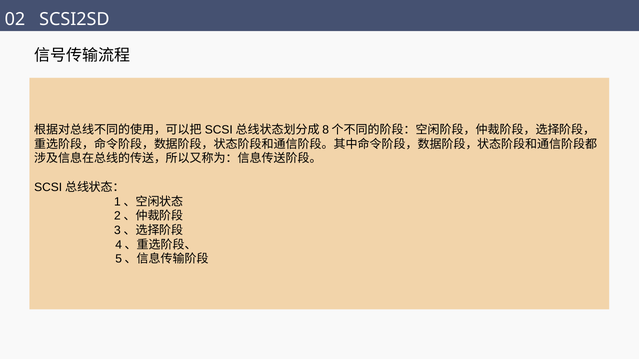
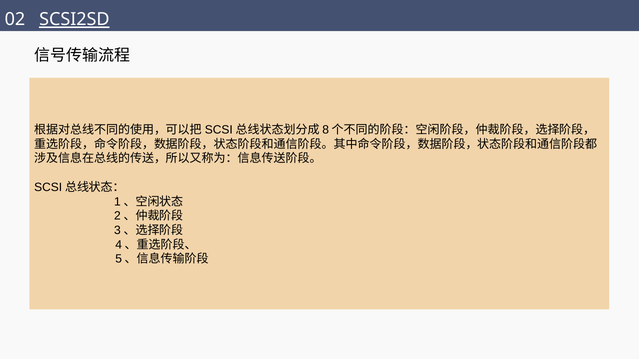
SCSI2SD underline: none -> present (74, 20)
